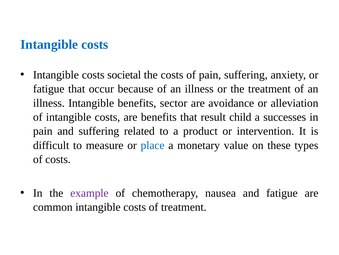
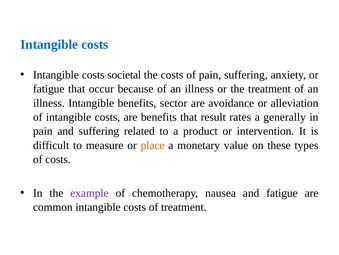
child: child -> rates (240, 117)
successes: successes -> generally (285, 117)
place colour: blue -> orange (153, 145)
